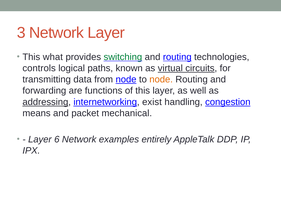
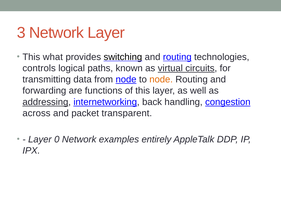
switching colour: green -> black (123, 57)
exist: exist -> back (152, 102)
means: means -> across (36, 113)
mechanical: mechanical -> transparent (127, 113)
6: 6 -> 0 (57, 139)
